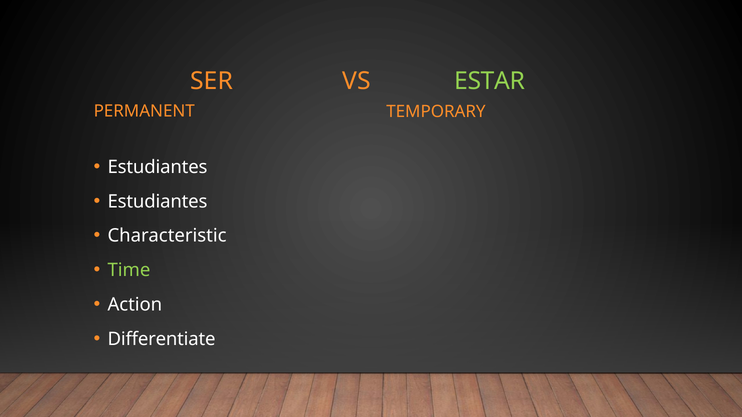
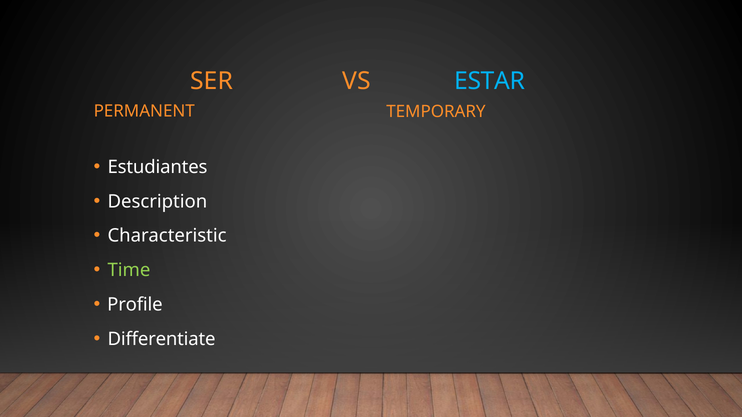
ESTAR colour: light green -> light blue (490, 81)
Estudiantes: Estudiantes -> Description (157, 202)
Action: Action -> Profile (135, 305)
